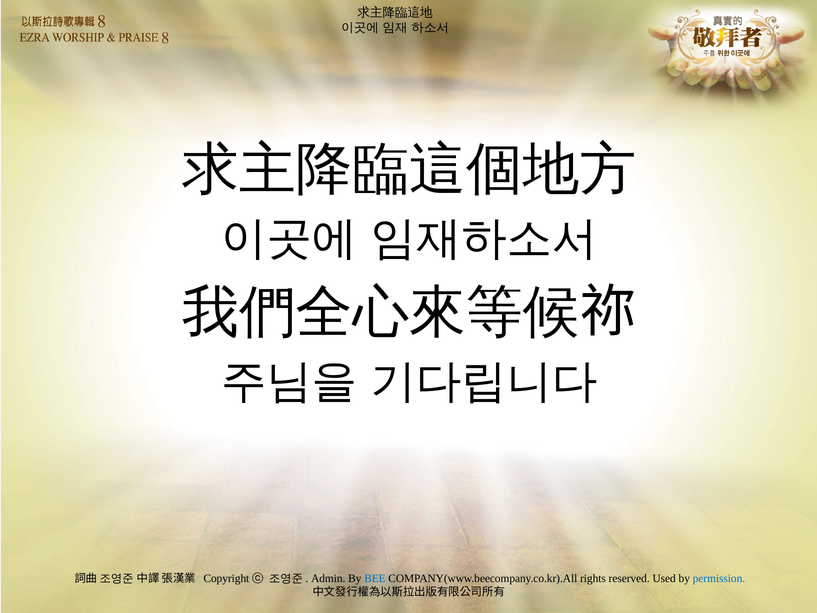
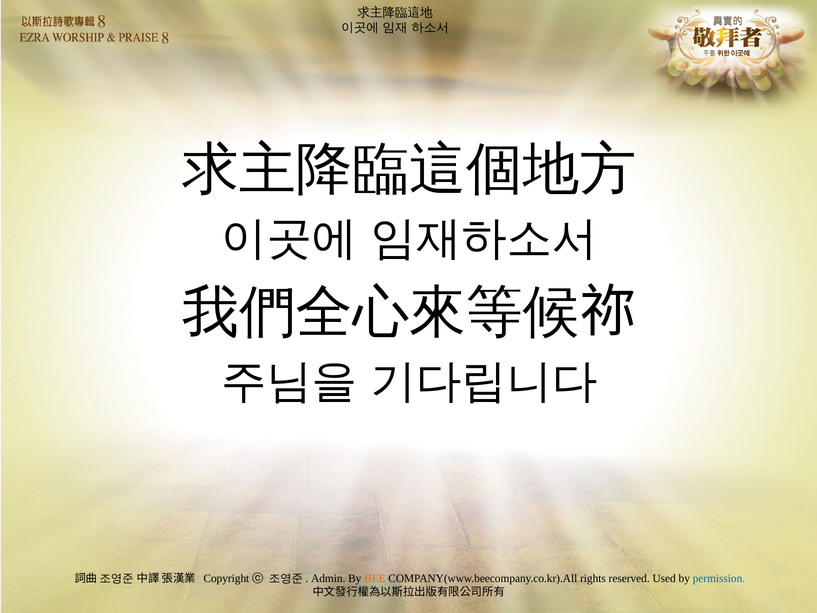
BEE colour: blue -> orange (375, 578)
